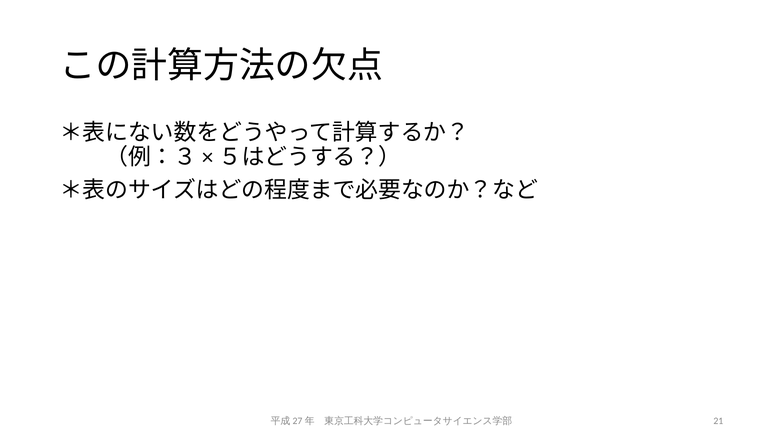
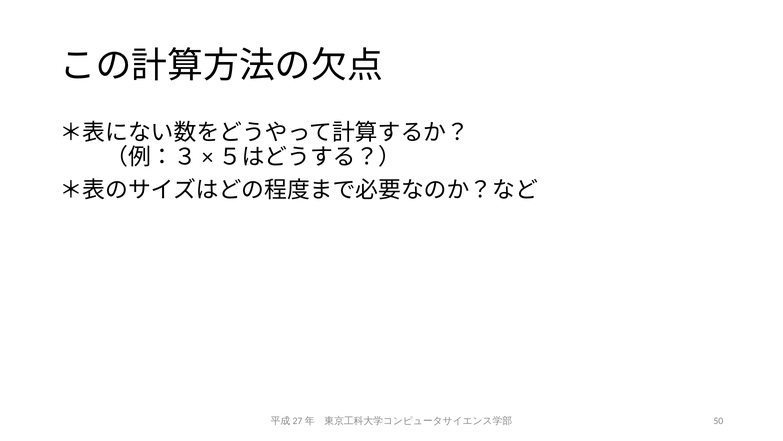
21: 21 -> 50 (718, 421)
